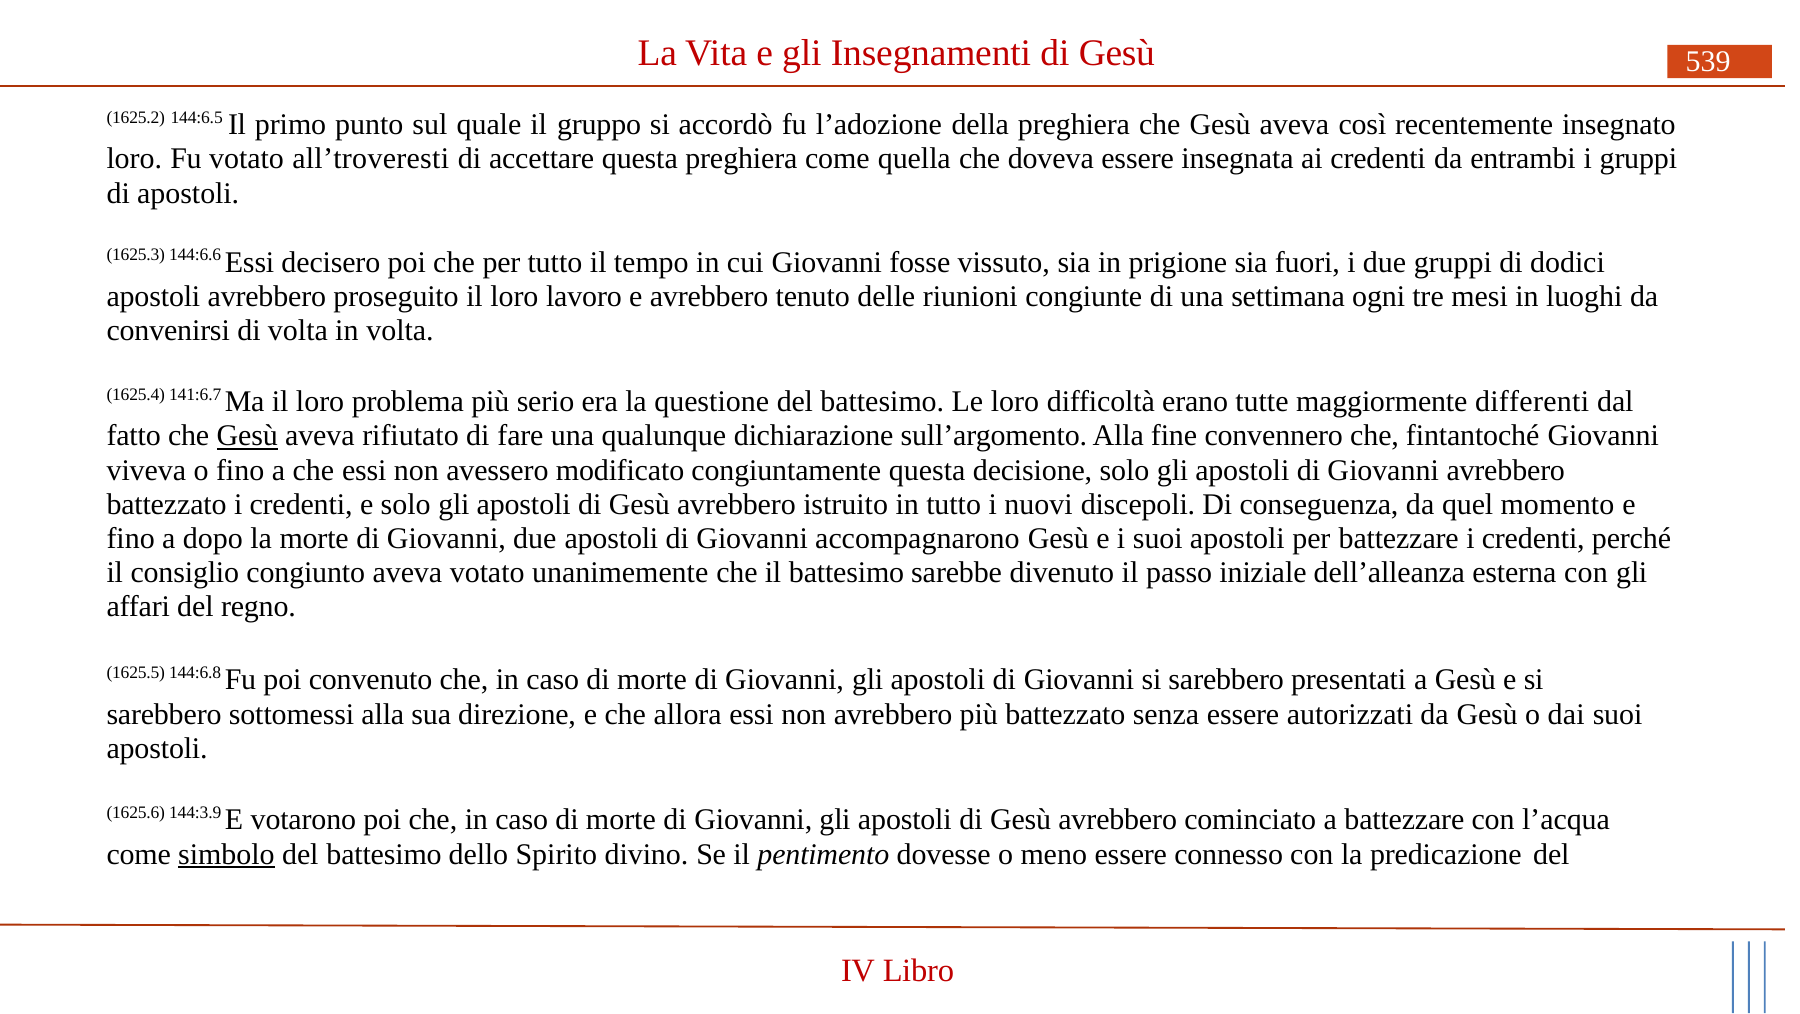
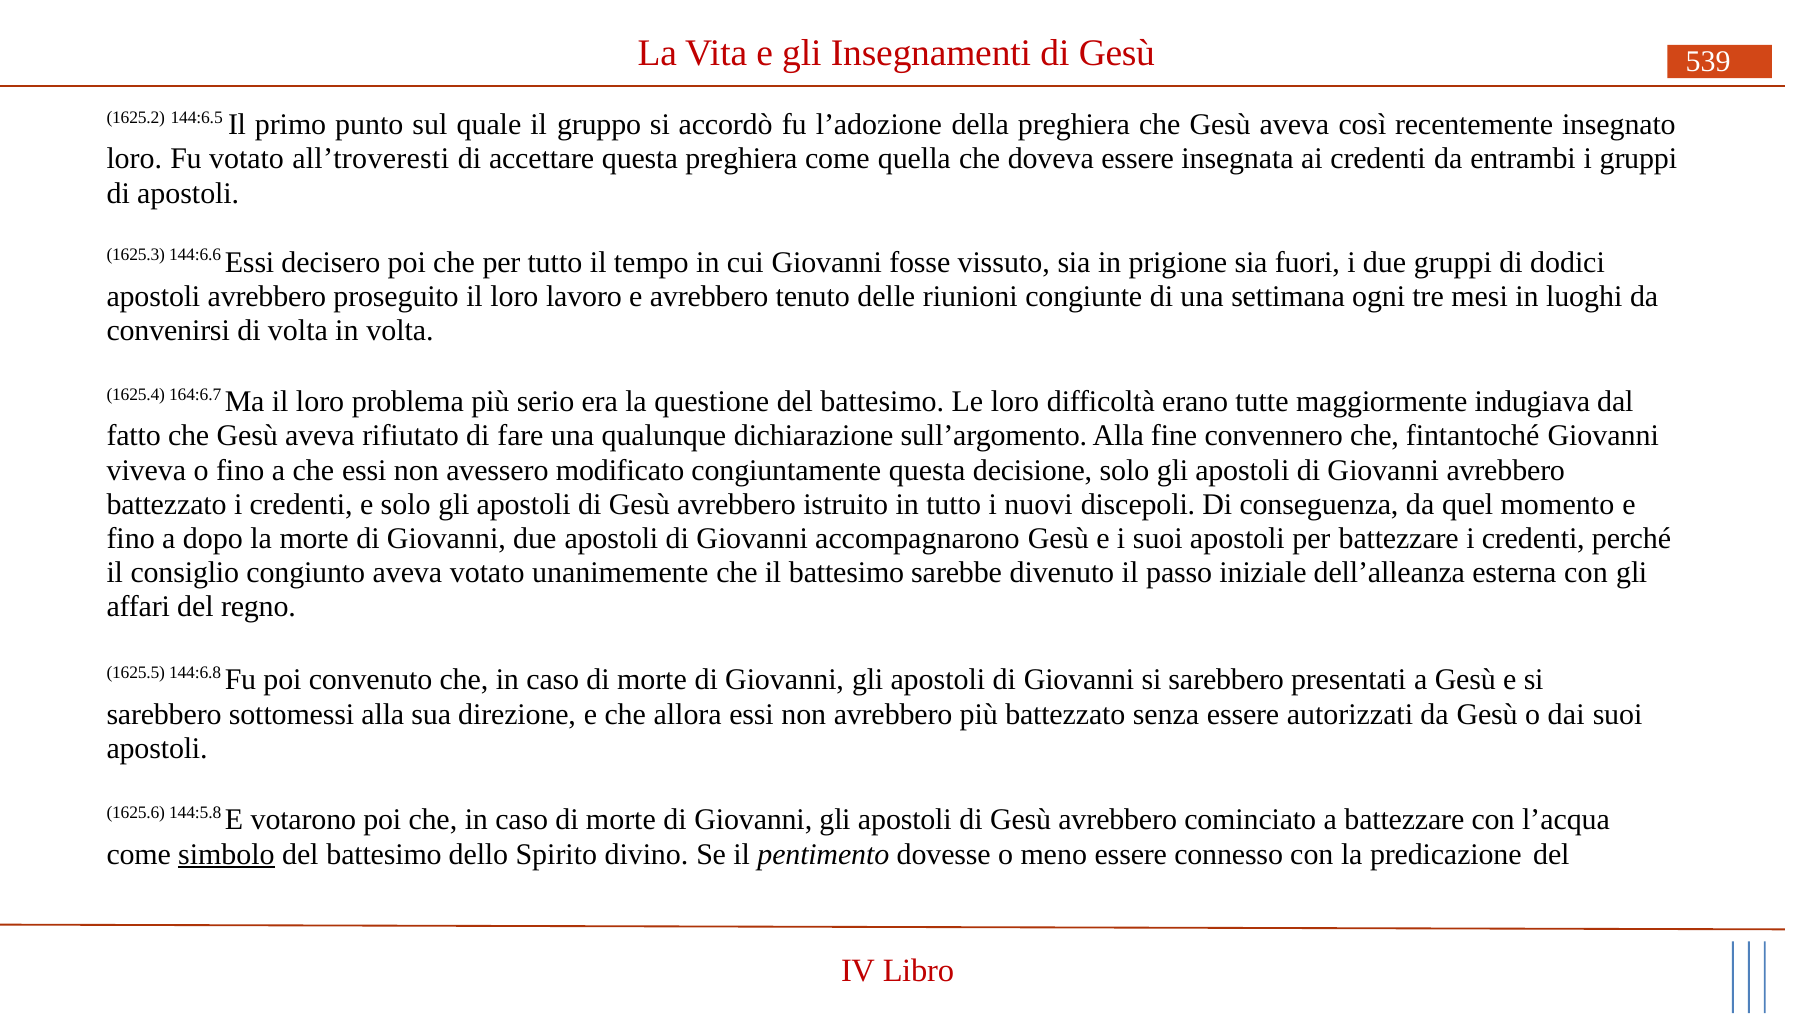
141:6.7: 141:6.7 -> 164:6.7 (195, 394)
differenti: differenti -> indugiava (1532, 402)
Gesù underline: present -> none (247, 436)
144:3.9: 144:3.9 -> 144:5.8 (195, 812)
